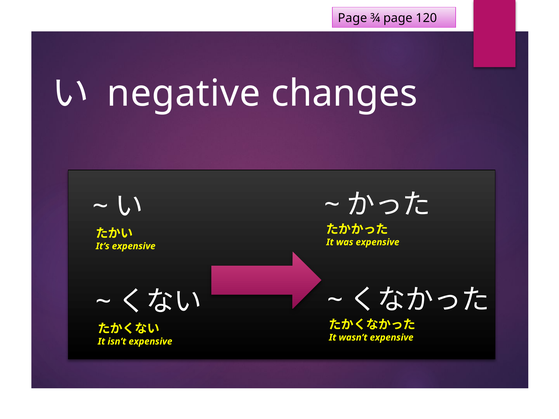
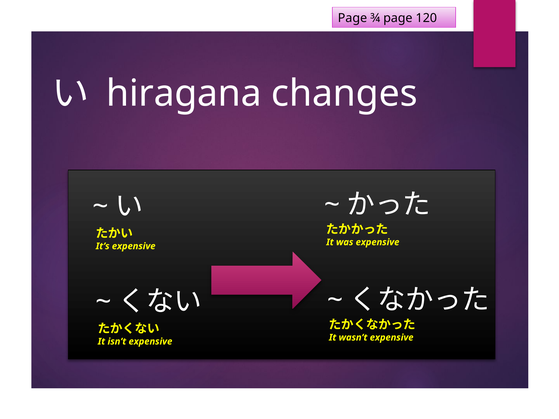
negative: negative -> hiragana (184, 93)
